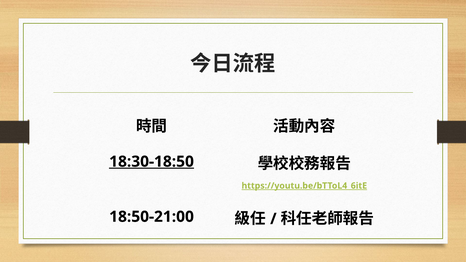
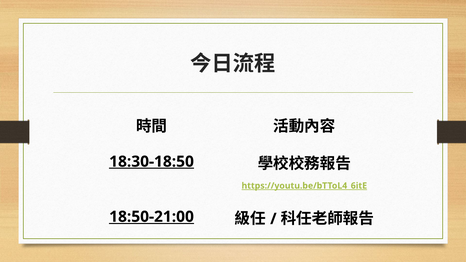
18:50-21:00 underline: none -> present (152, 217)
